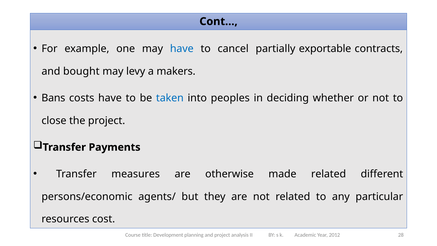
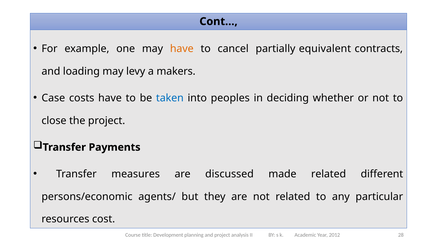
have colour: blue -> orange (182, 49)
exportable: exportable -> equivalent (325, 49)
bought: bought -> loading (81, 71)
Bans: Bans -> Case (53, 98)
otherwise: otherwise -> discussed (229, 174)
